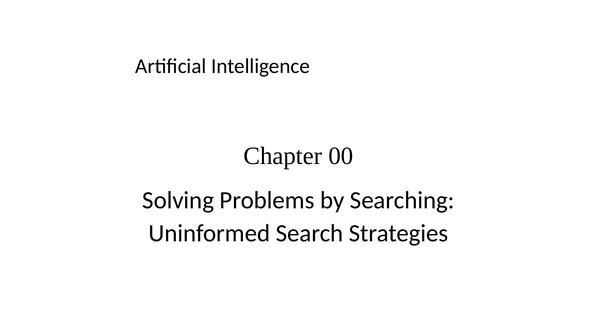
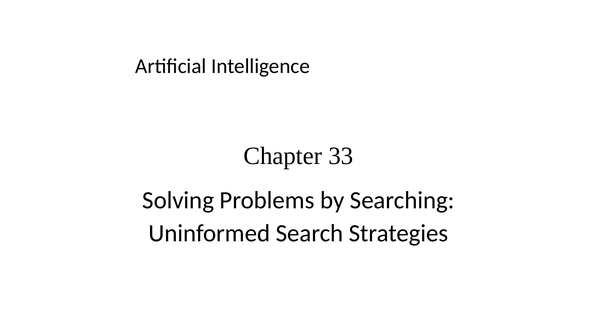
00: 00 -> 33 (341, 156)
